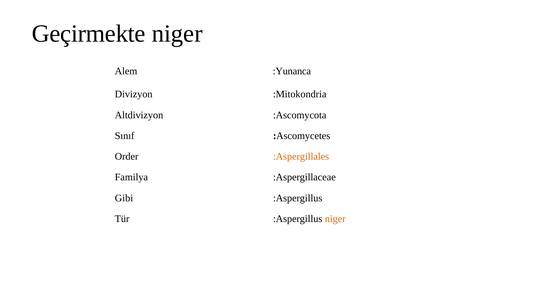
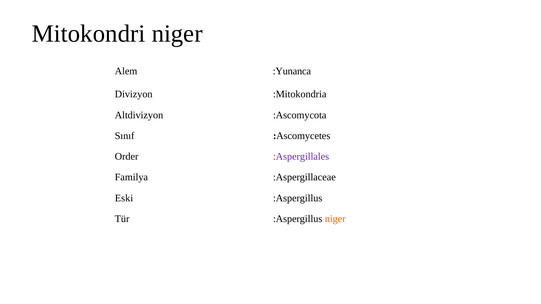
Geçirmekte: Geçirmekte -> Mitokondri (89, 34)
:Aspergillales colour: orange -> purple (301, 157)
Gibi: Gibi -> Eski (124, 198)
